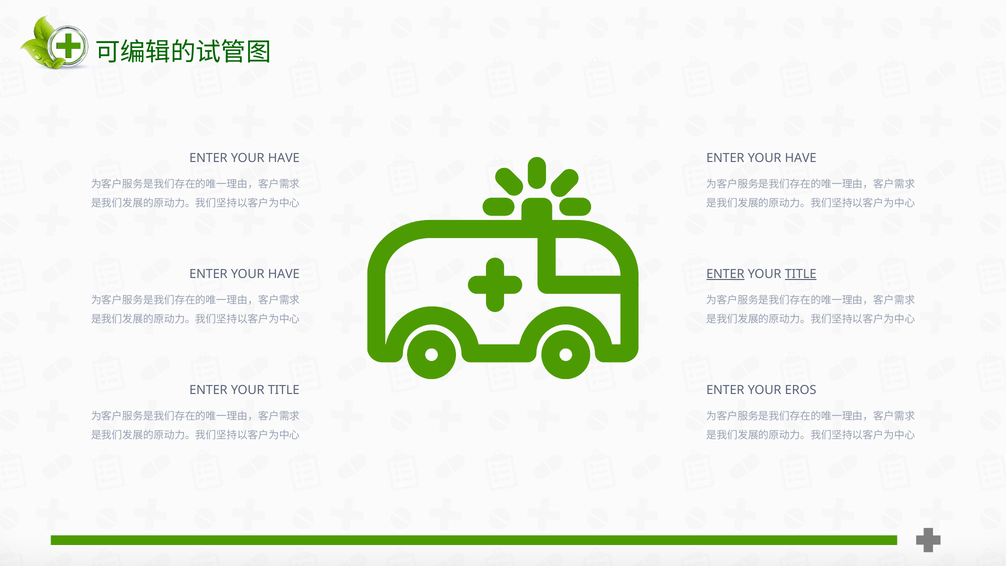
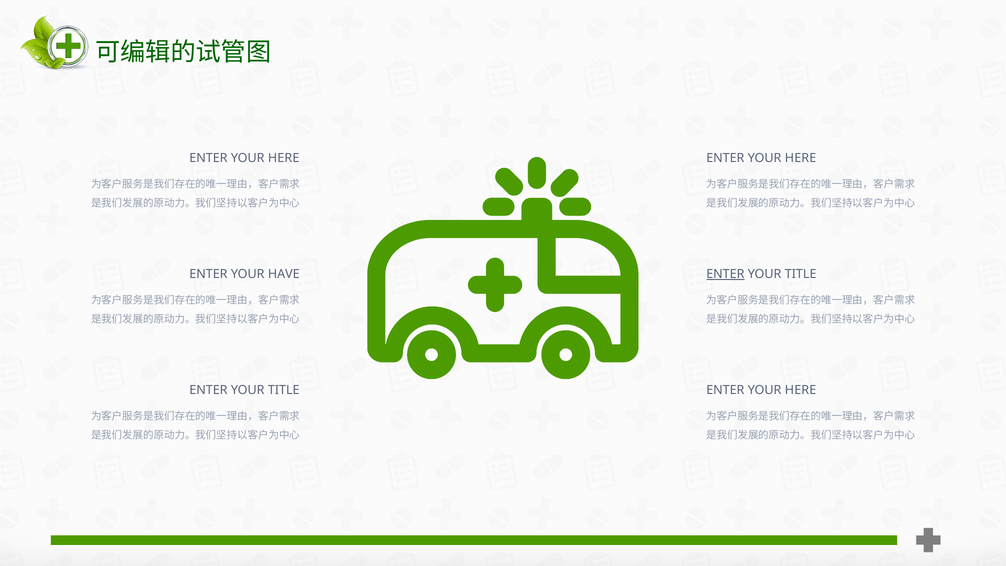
HAVE: HAVE -> HERE (284, 158)
HAVE: HAVE -> HERE (801, 158)
TITLE underline: present -> none (801, 274)
EROS: EROS -> HERE (801, 390)
